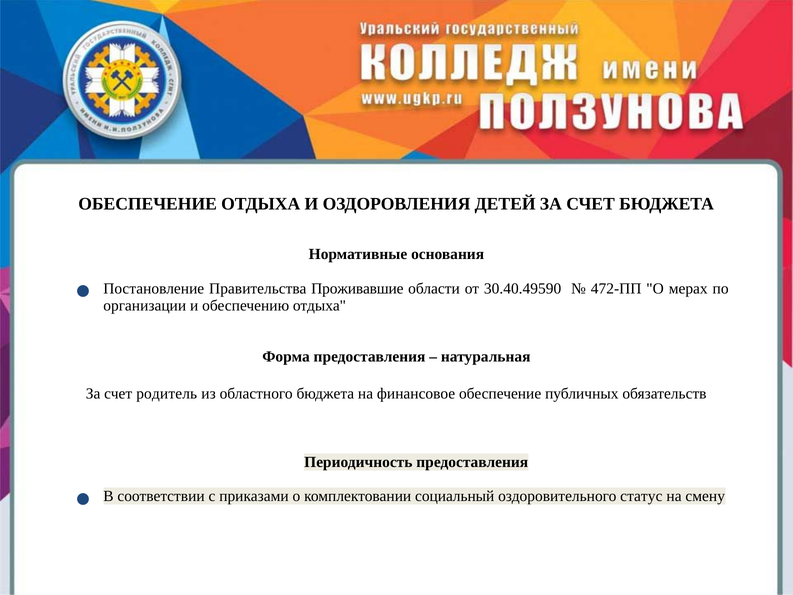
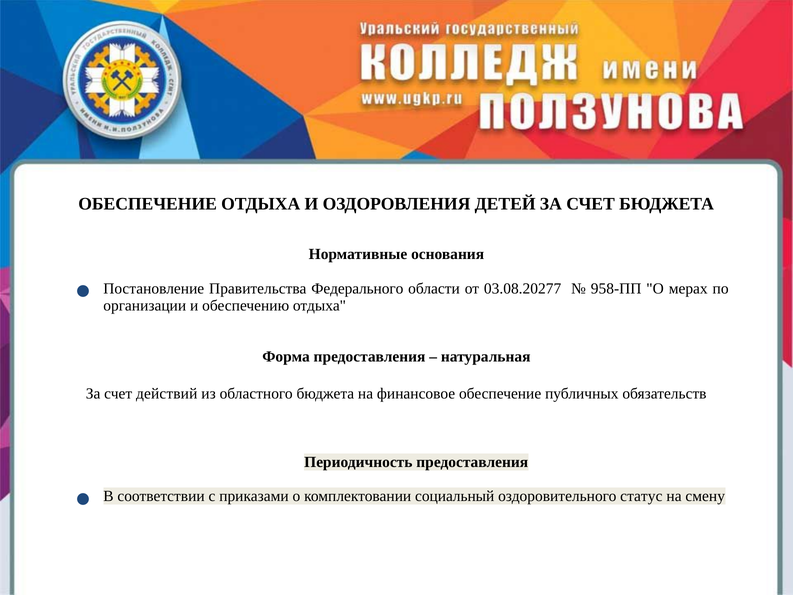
Проживавшие: Проживавшие -> Федерального (357, 288)
30.40.49590: 30.40.49590 -> 03.08.20277 (523, 288)
472-ПП: 472-ПП -> 958-ПП (616, 288)
родитель: родитель -> действий (167, 394)
